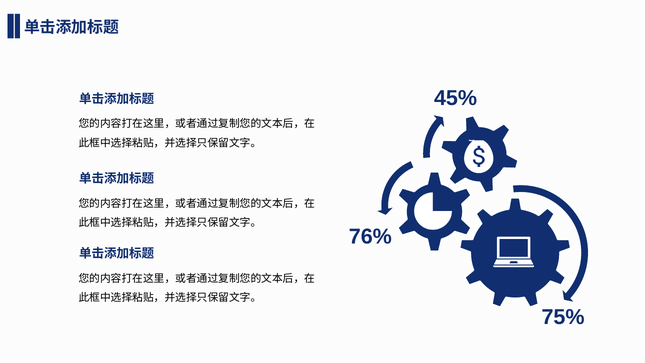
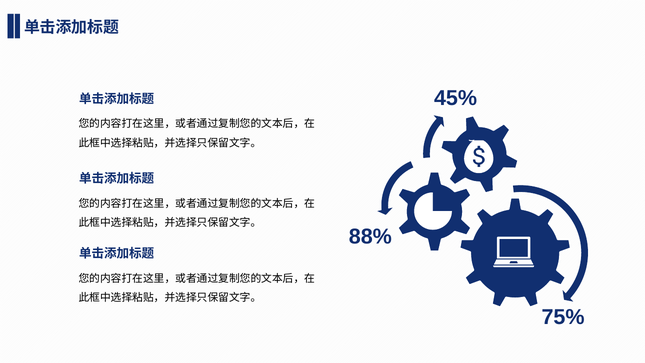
76%: 76% -> 88% (370, 237)
